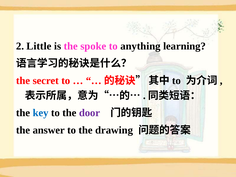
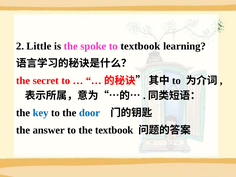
to anything: anything -> textbook (140, 46)
door colour: purple -> blue (90, 113)
the drawing: drawing -> textbook (114, 130)
